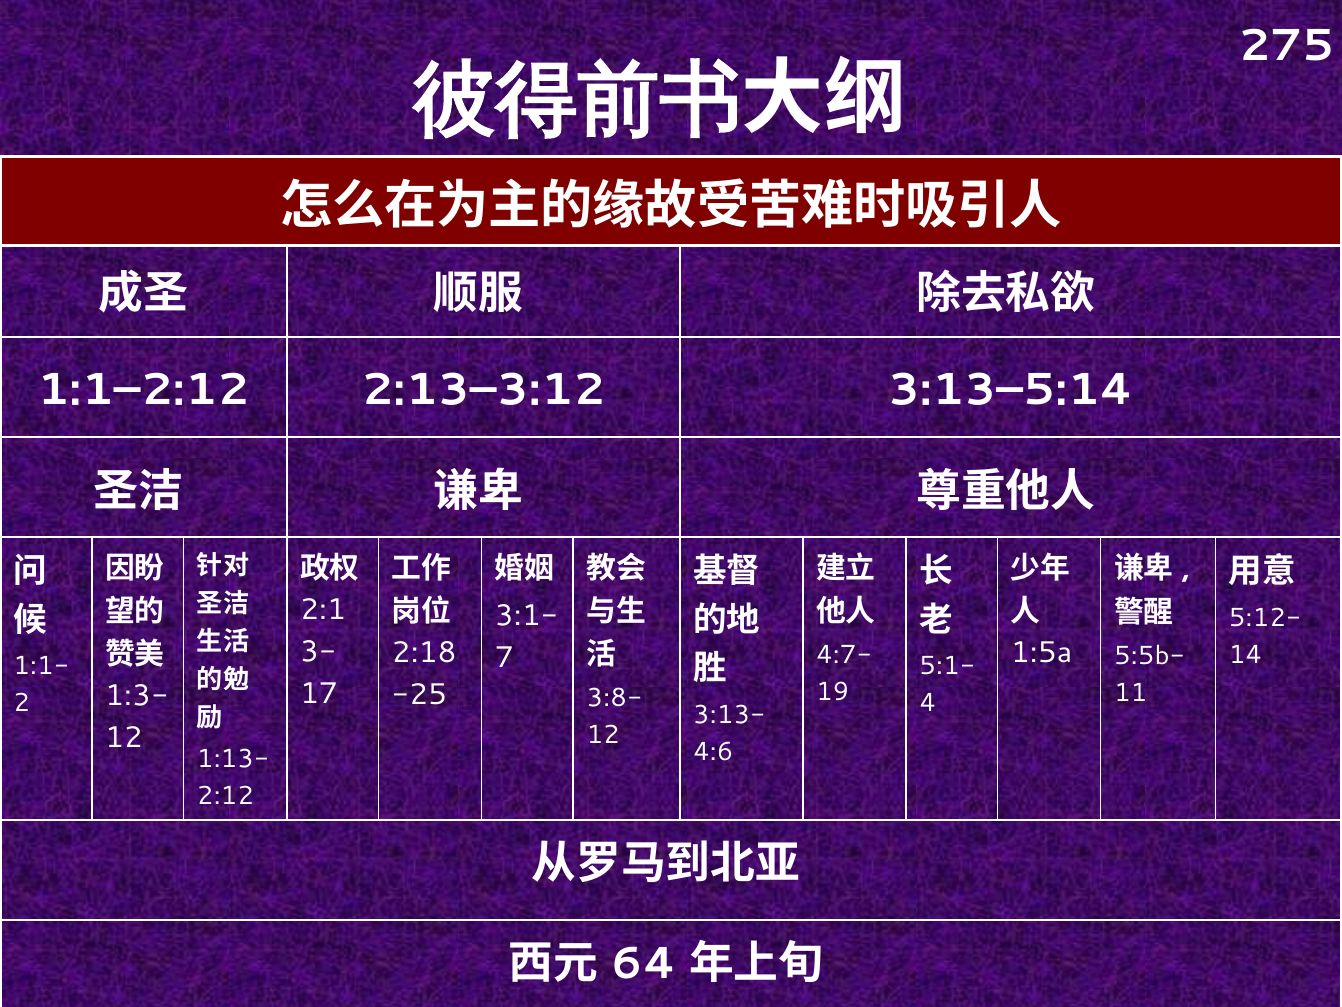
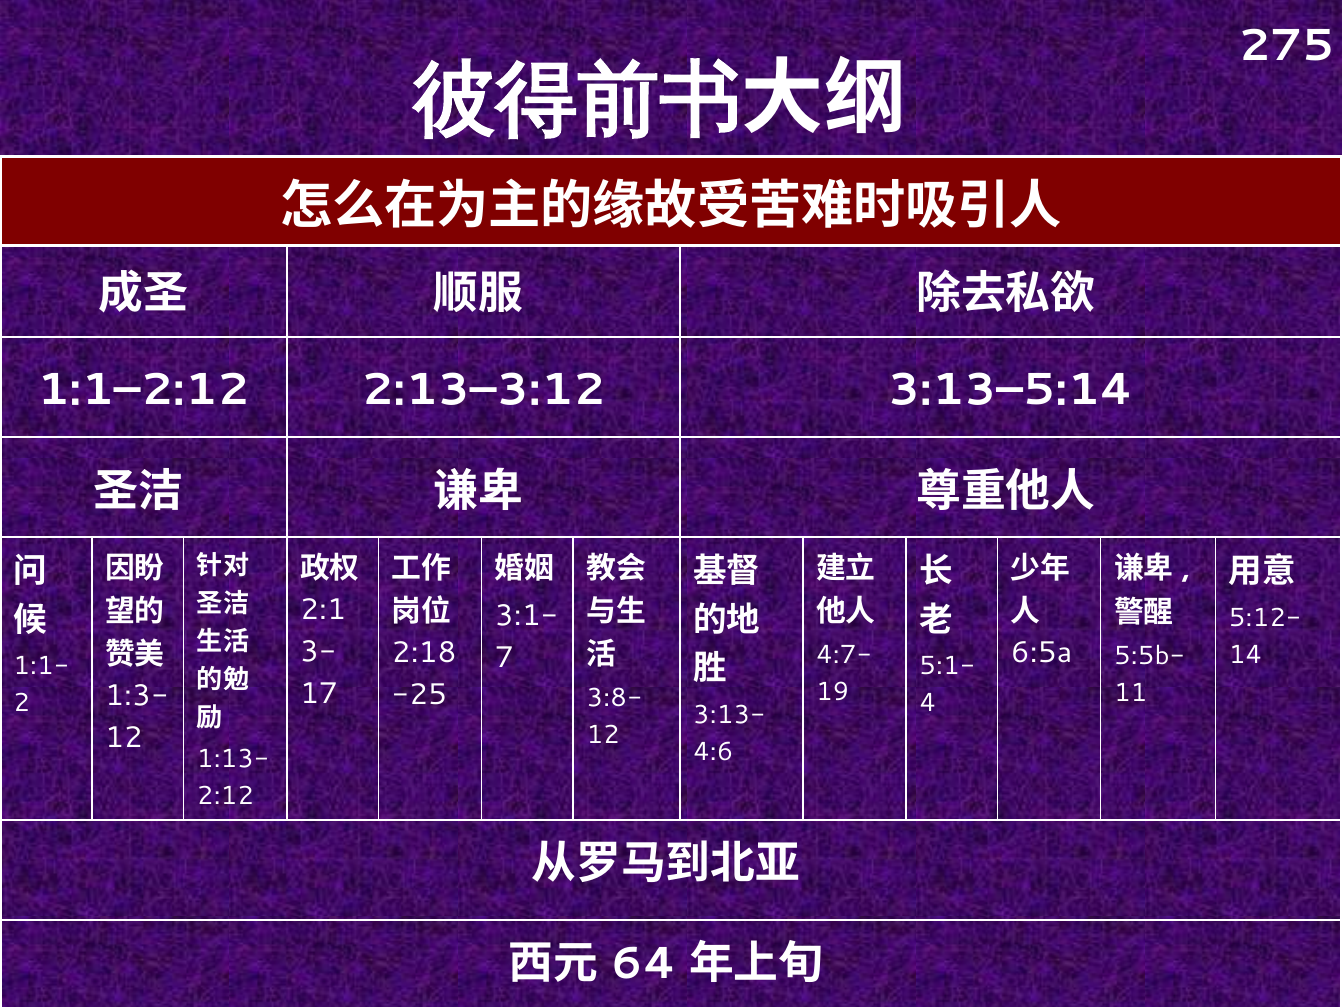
1:5a: 1:5a -> 6:5a (1042, 652)
